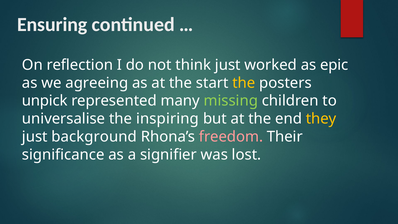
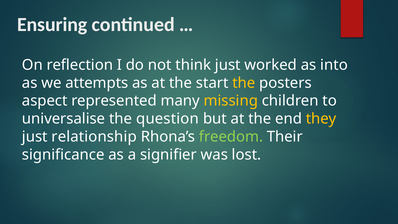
epic: epic -> into (334, 65)
agreeing: agreeing -> attempts (97, 83)
unpick: unpick -> aspect (45, 101)
missing colour: light green -> yellow (231, 101)
inspiring: inspiring -> question (167, 119)
background: background -> relationship (94, 137)
freedom colour: pink -> light green (231, 137)
